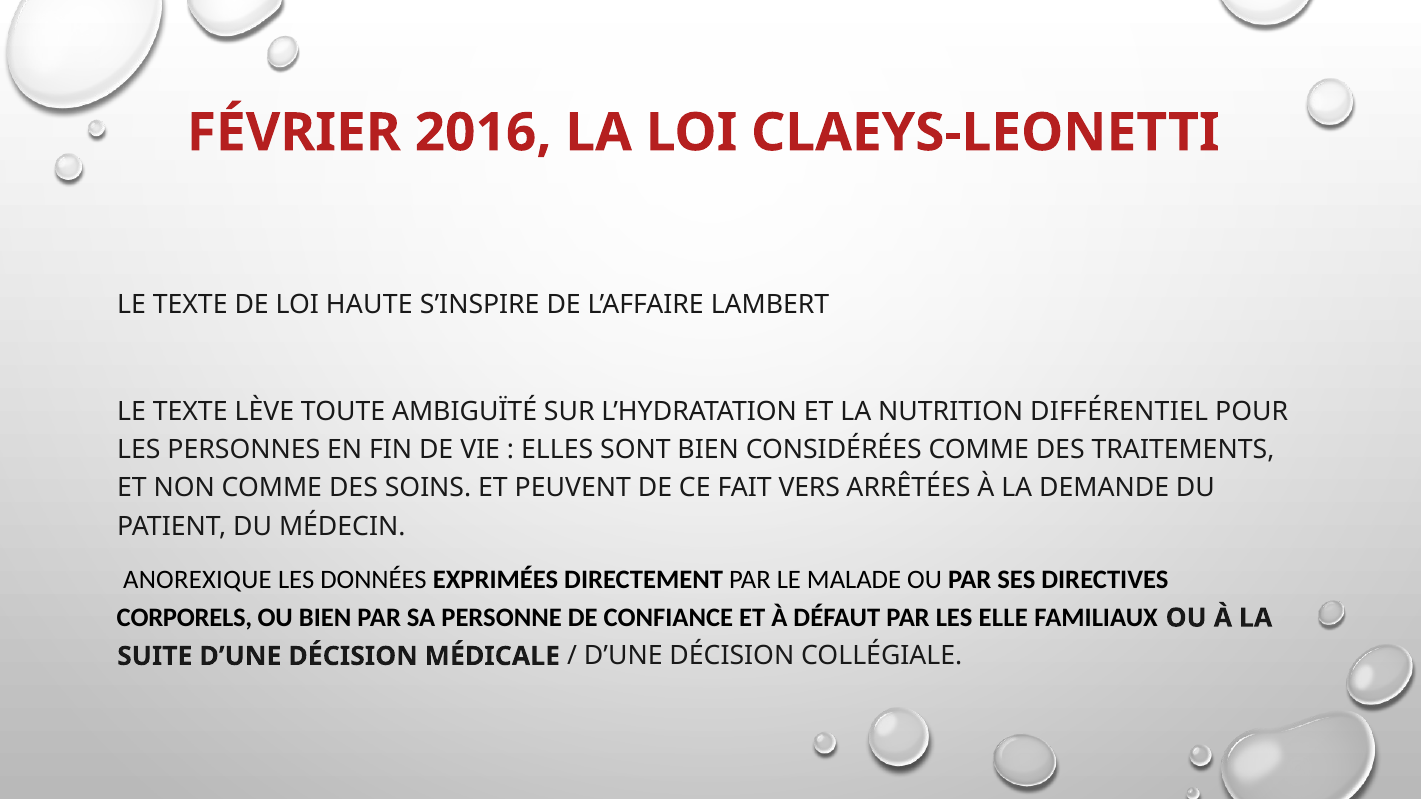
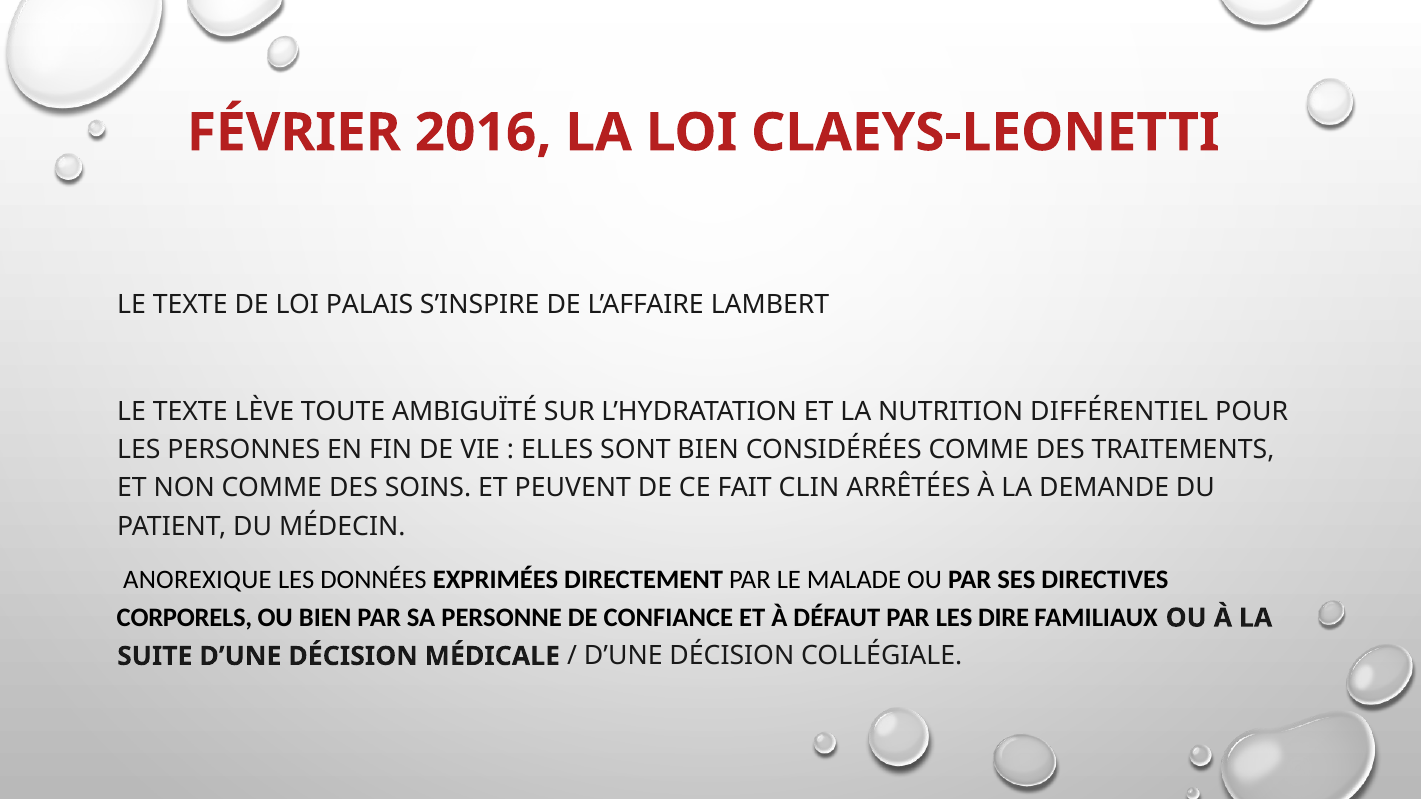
HAUTE: HAUTE -> PALAIS (369, 305)
VERS: VERS -> CLIN (809, 488)
ELLE: ELLE -> DIRE (1004, 618)
